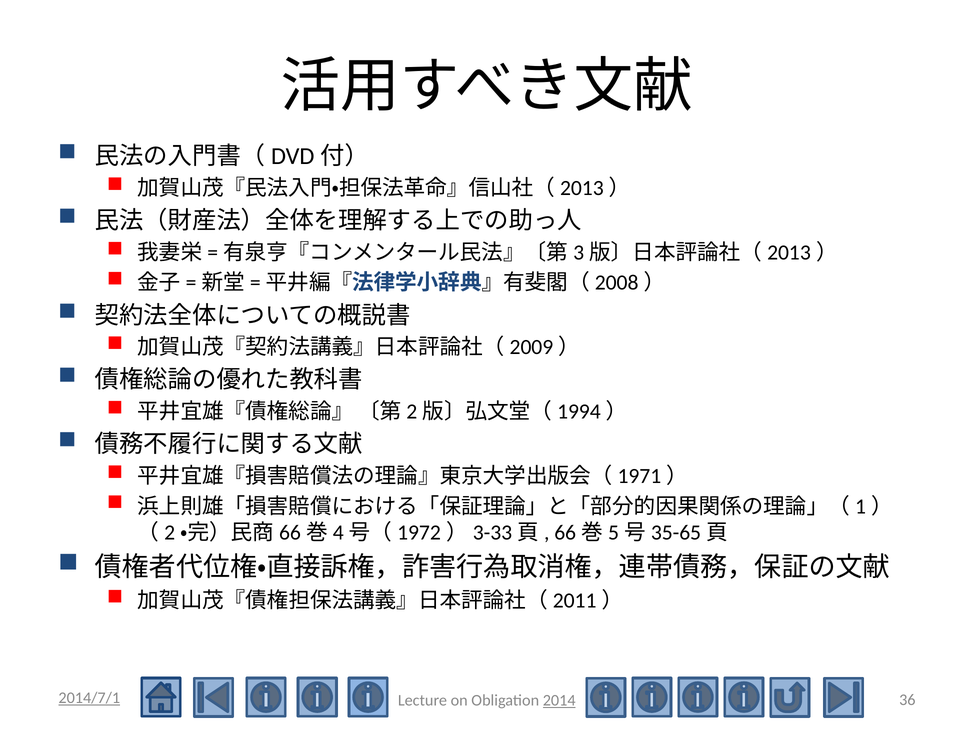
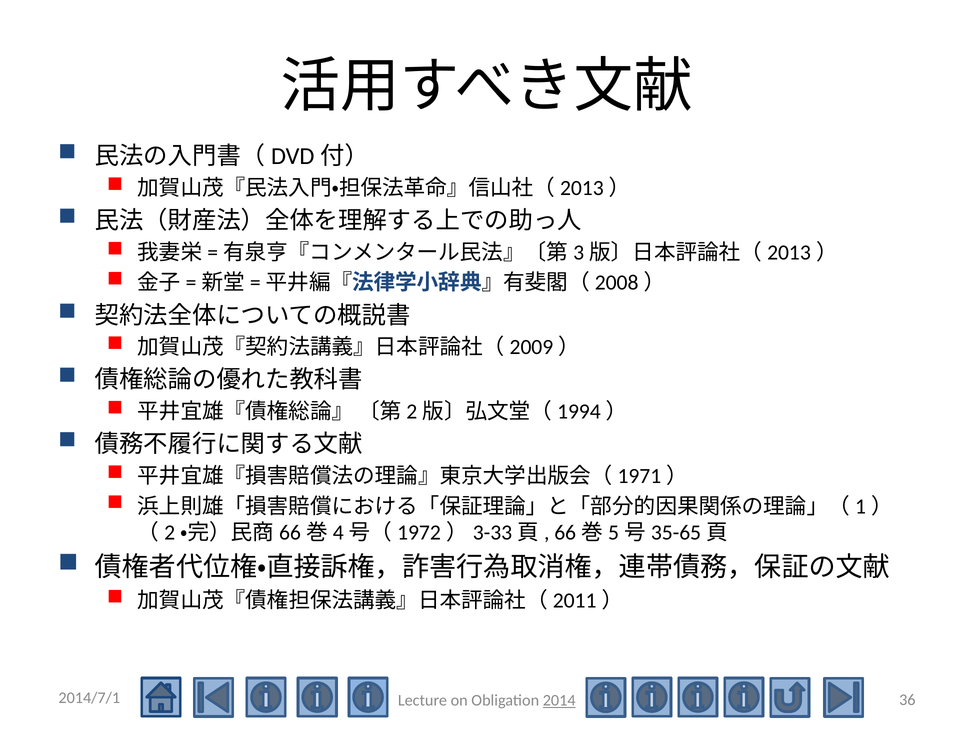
2014/7/1 underline: present -> none (89, 698)
